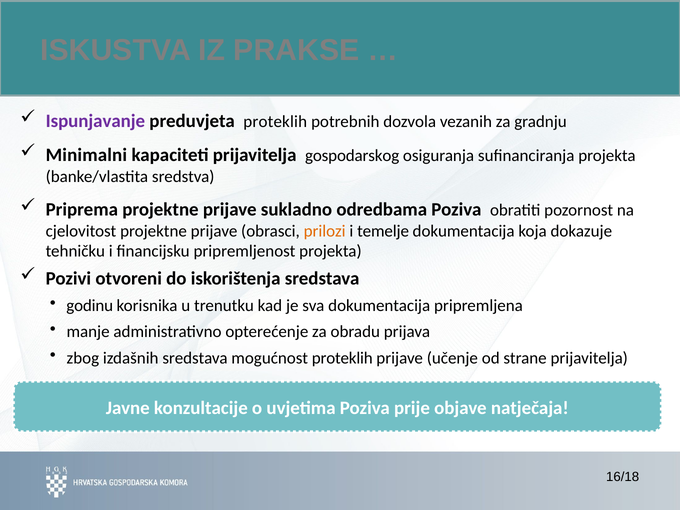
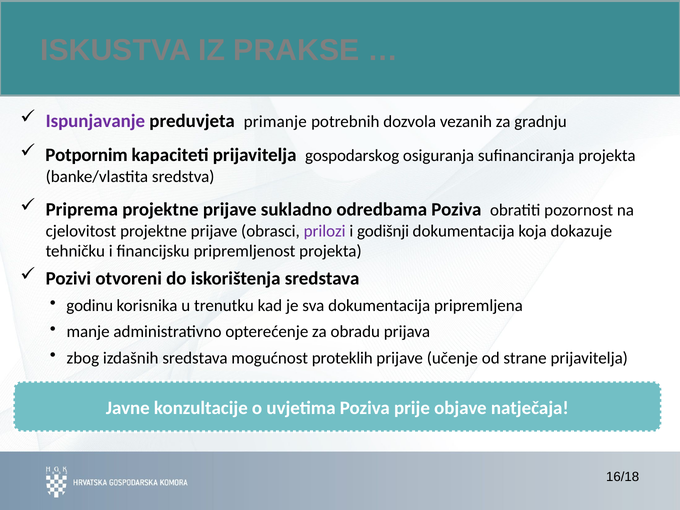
proteklih: proteklih -> primanje (275, 122)
Minimalni: Minimalni -> Potpornim (87, 155)
prilozi colour: orange -> purple (325, 231)
temelje: temelje -> godišnji (383, 231)
